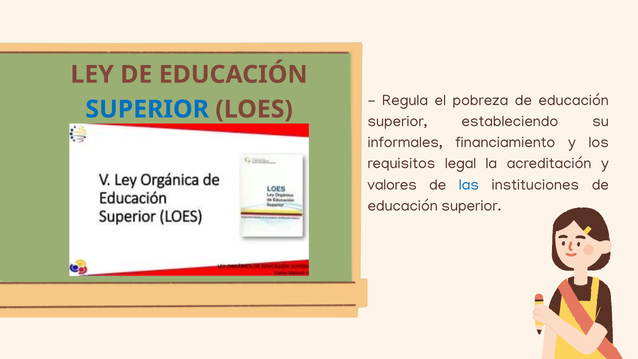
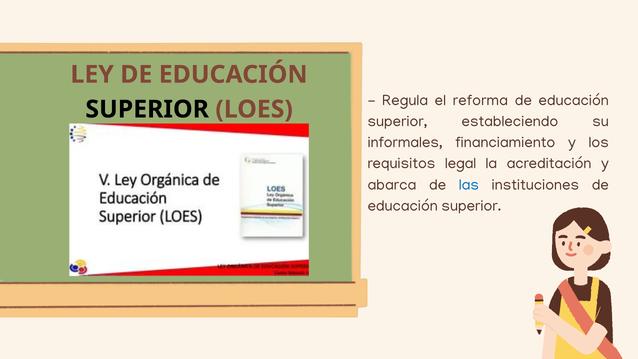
SUPERIOR colour: blue -> black (147, 109)
pobreza: pobreza -> reforma (480, 100)
valores: valores -> abarca (392, 184)
